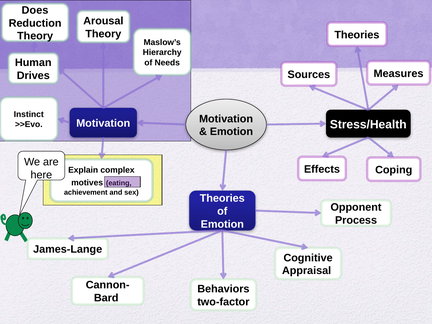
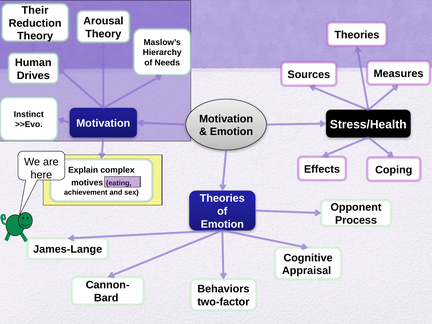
Does: Does -> Their (35, 10)
